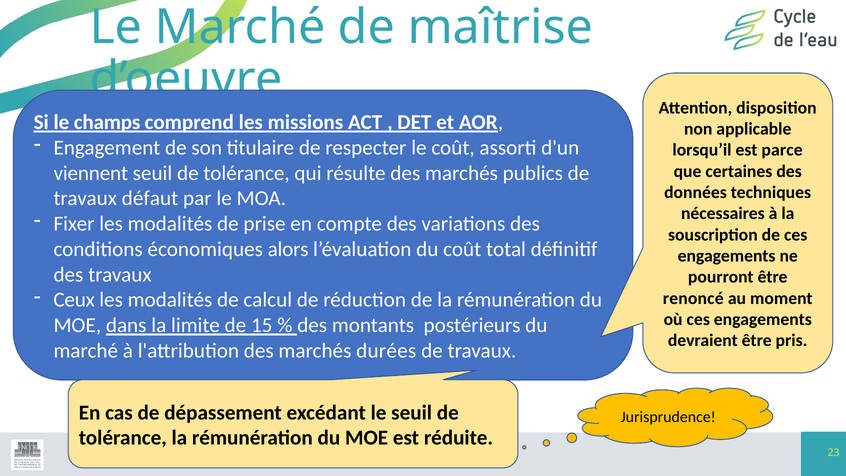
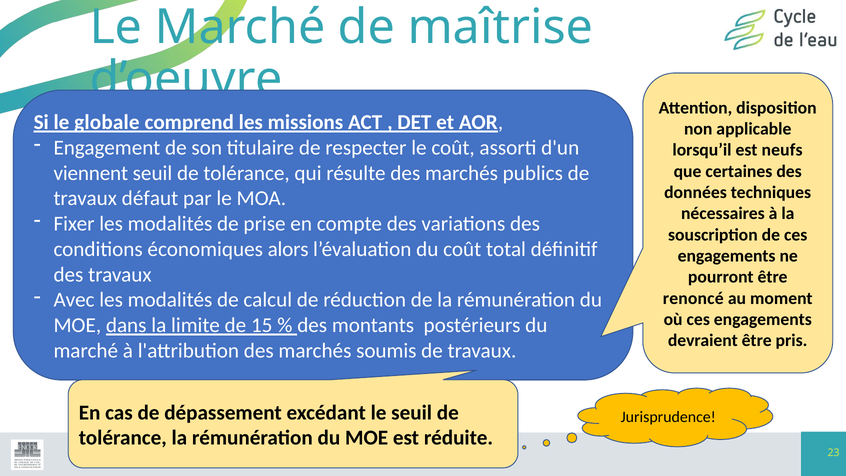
champs: champs -> globale (107, 122)
parce: parce -> neufs (782, 150)
Ceux: Ceux -> Avec (74, 300)
durées: durées -> soumis (386, 351)
